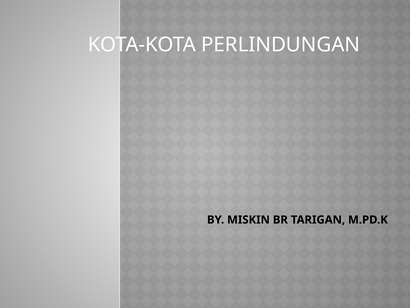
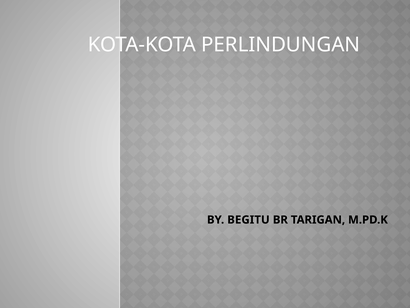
MISKIN: MISKIN -> BEGITU (248, 219)
